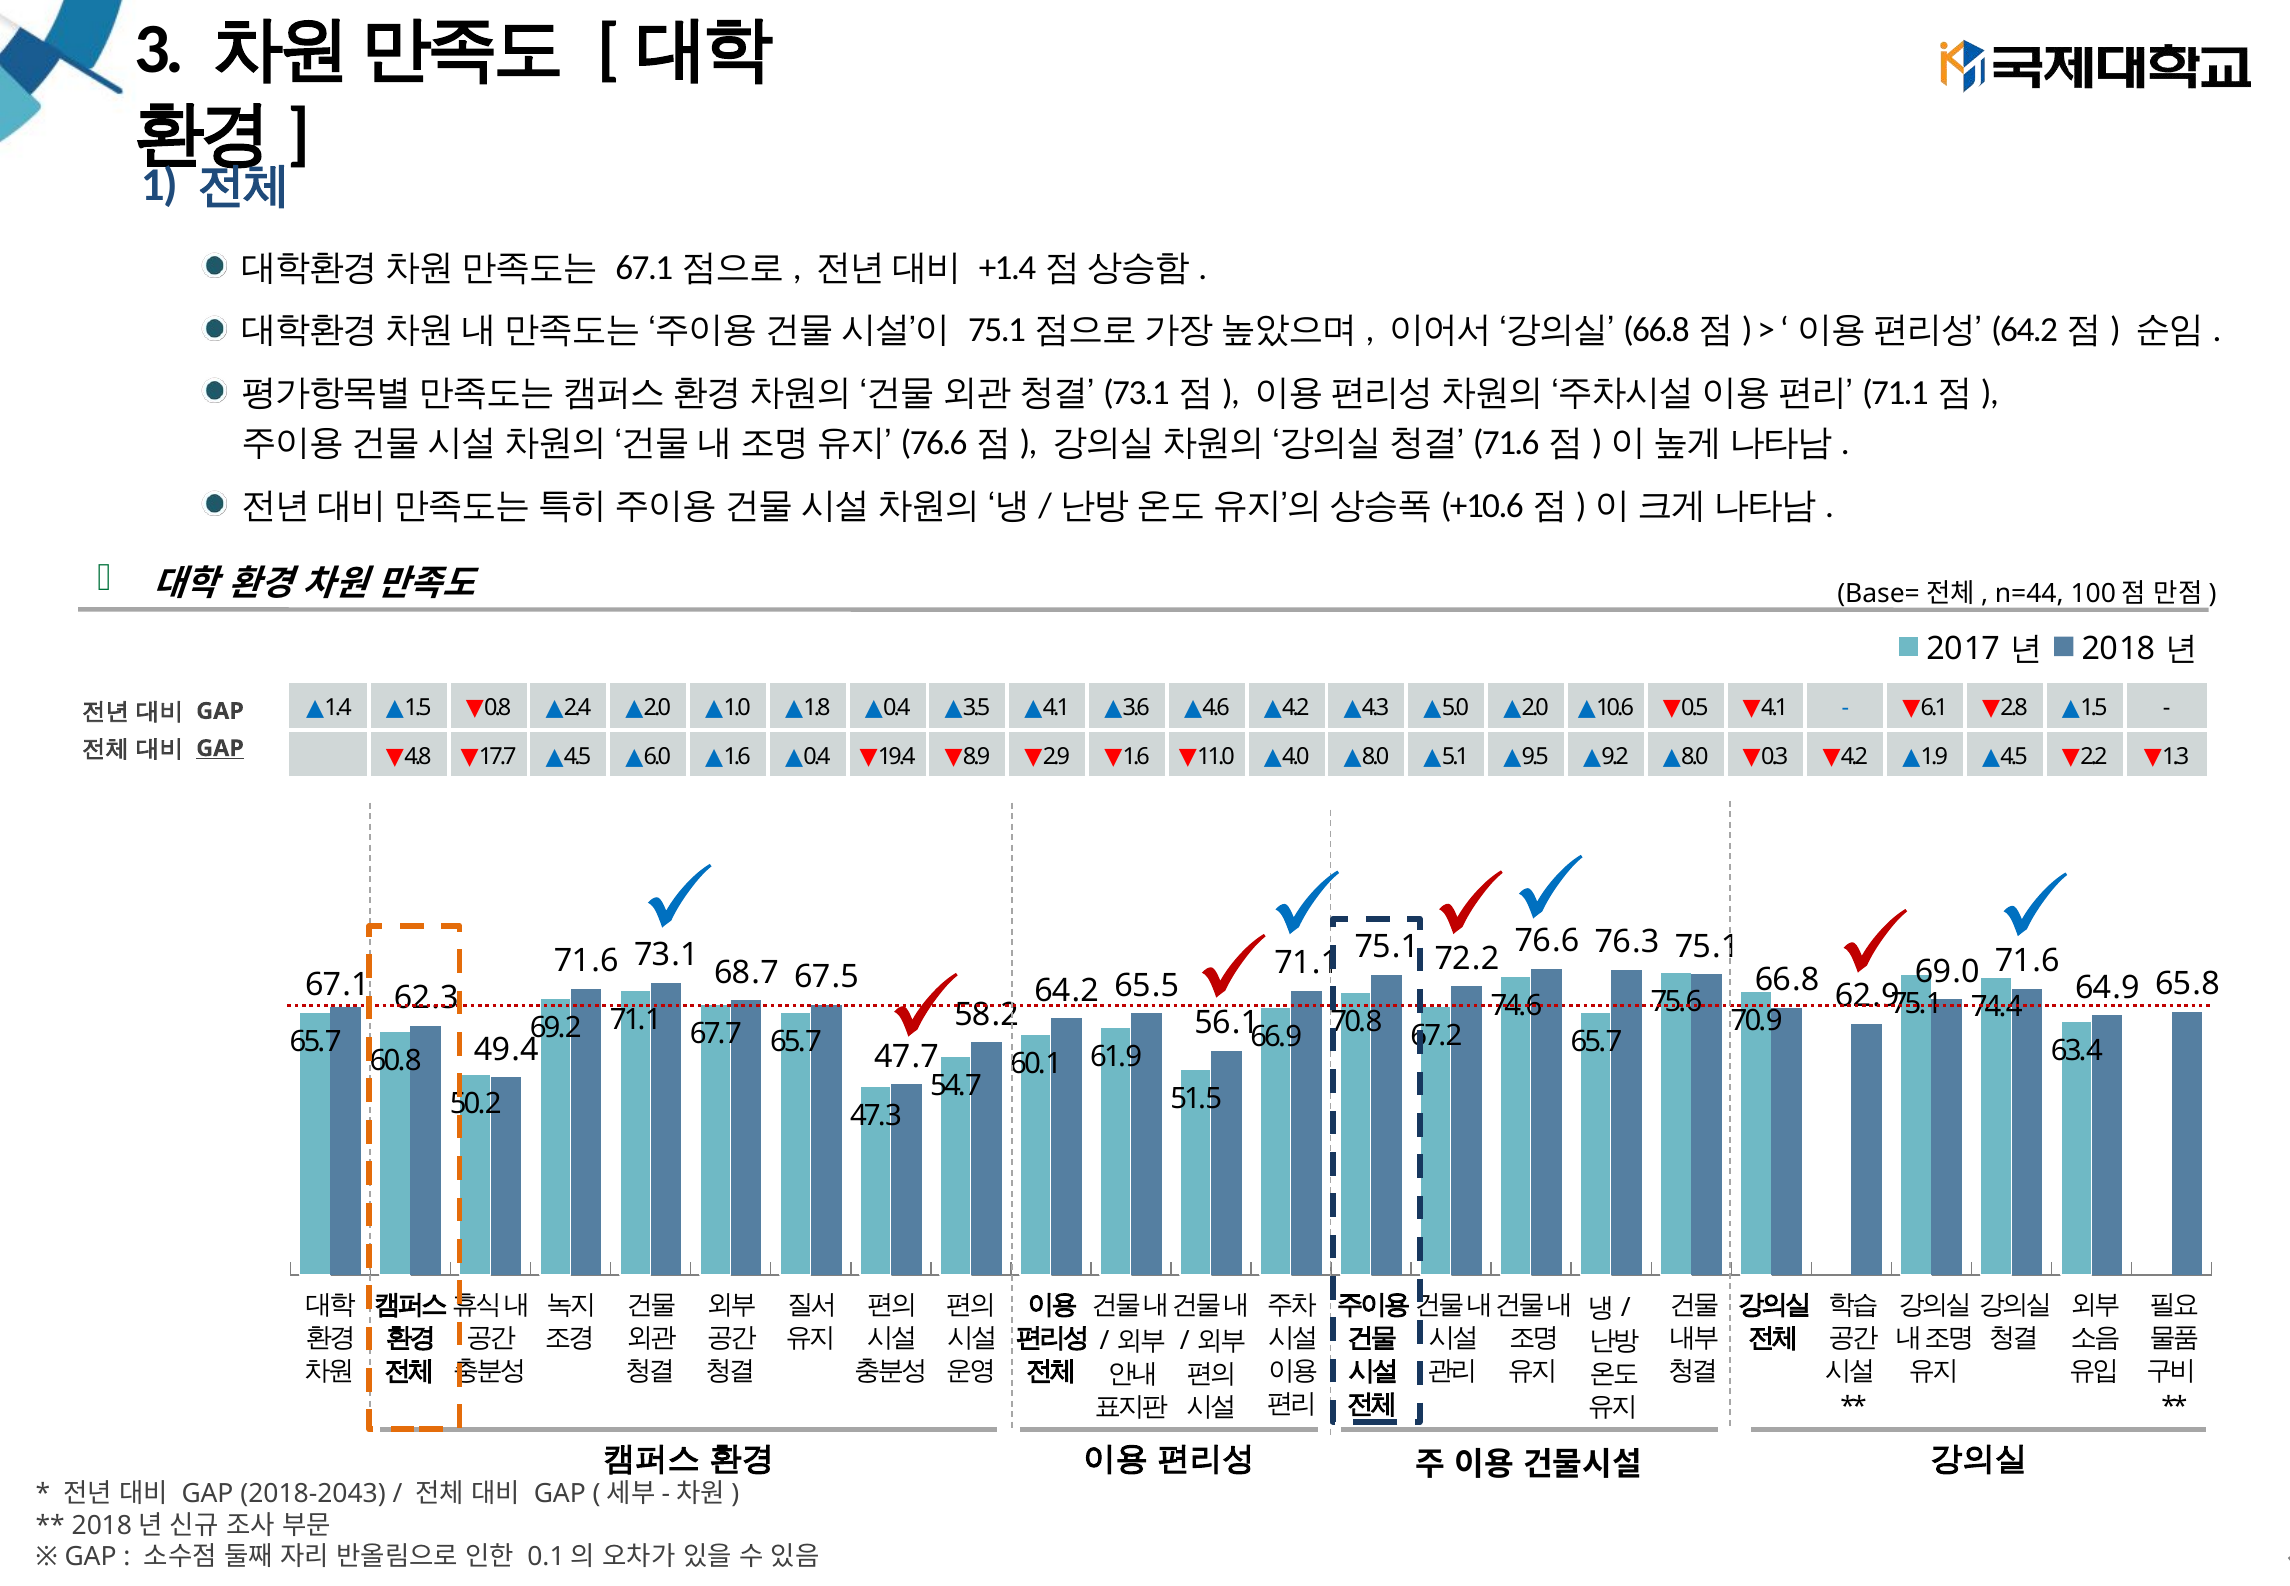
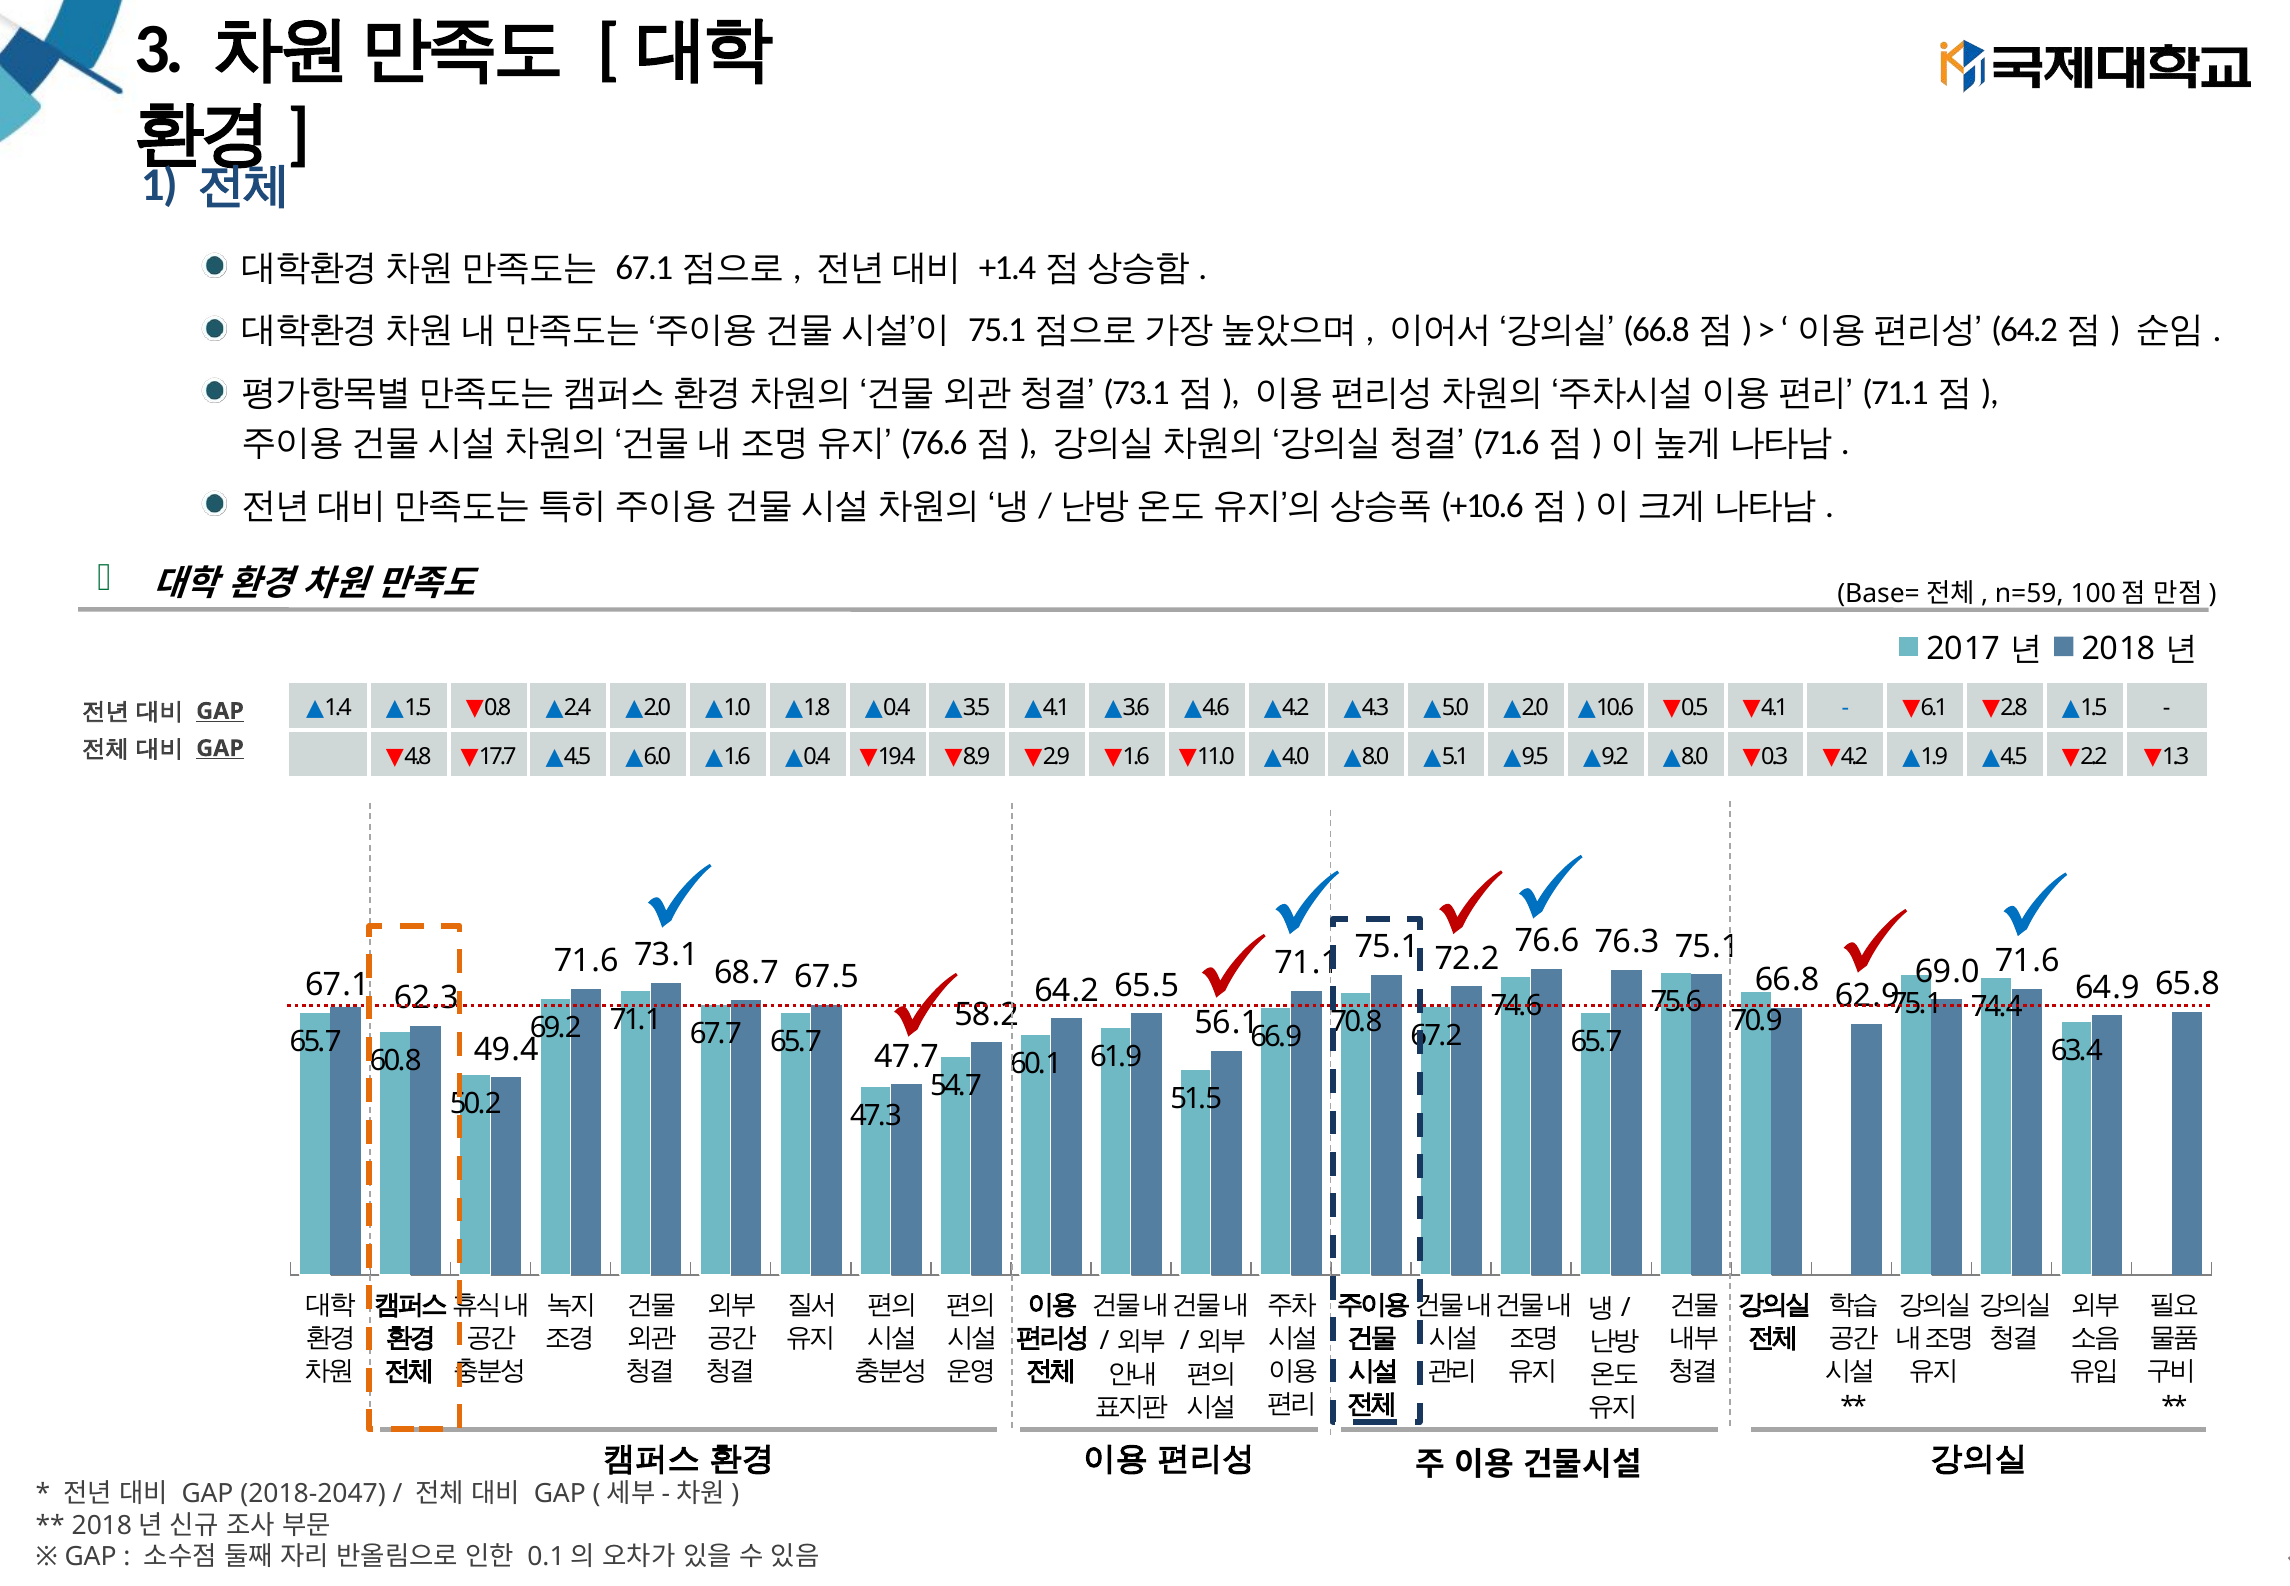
n=44: n=44 -> n=59 (2029, 593)
GAP underline: none -> present (220, 711)
2018-2043: 2018-2043 -> 2018-2047 (313, 1493)
